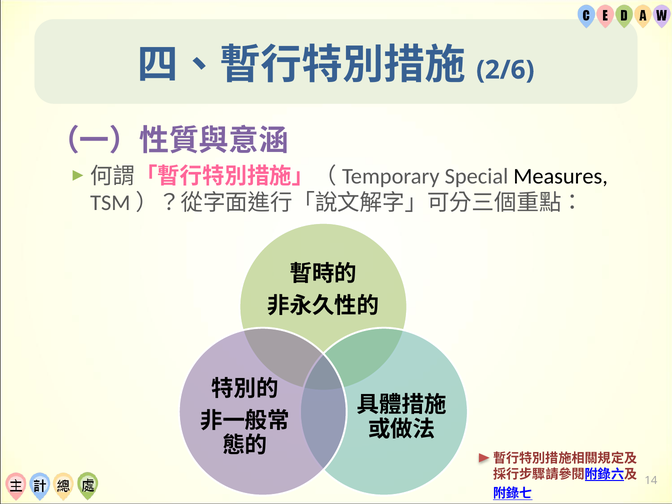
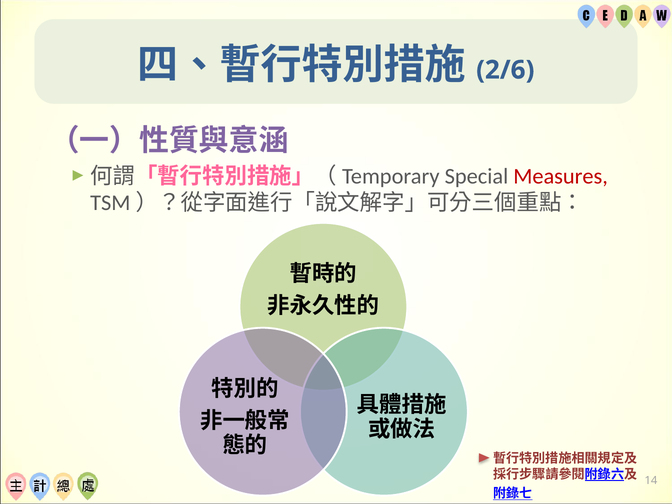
Measures colour: black -> red (561, 176)
